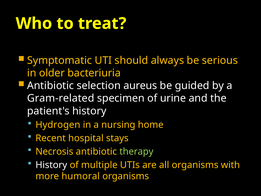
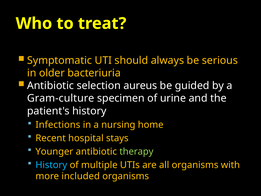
Gram-related: Gram-related -> Gram-culture (61, 98)
Hydrogen: Hydrogen -> Infections (58, 125)
Necrosis: Necrosis -> Younger (54, 151)
History colour: white -> light blue (51, 165)
humoral: humoral -> included (81, 176)
